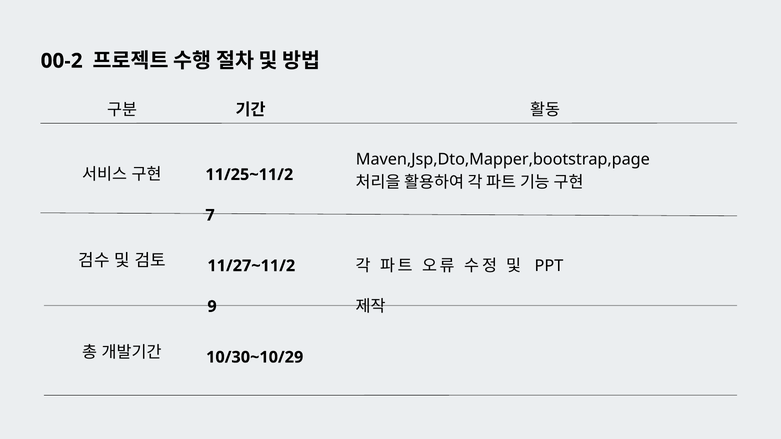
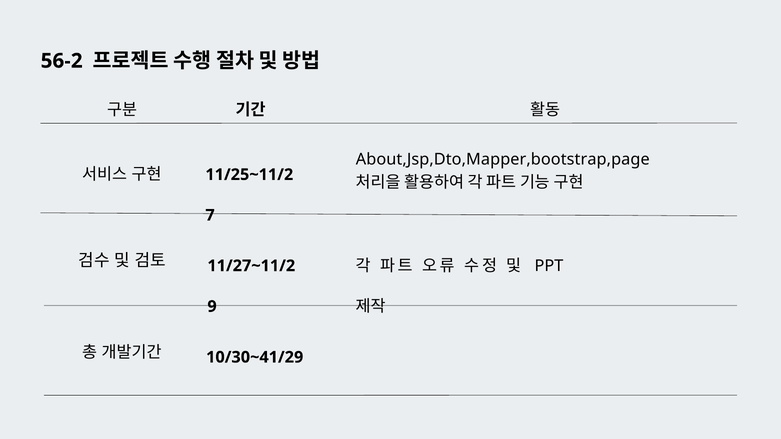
00-2: 00-2 -> 56-2 (62, 61)
Maven,Jsp,Dto,Mapper,bootstrap,page: Maven,Jsp,Dto,Mapper,bootstrap,page -> About,Jsp,Dto,Mapper,bootstrap,page (503, 159)
10/30~10/29: 10/30~10/29 -> 10/30~41/29 (255, 357)
